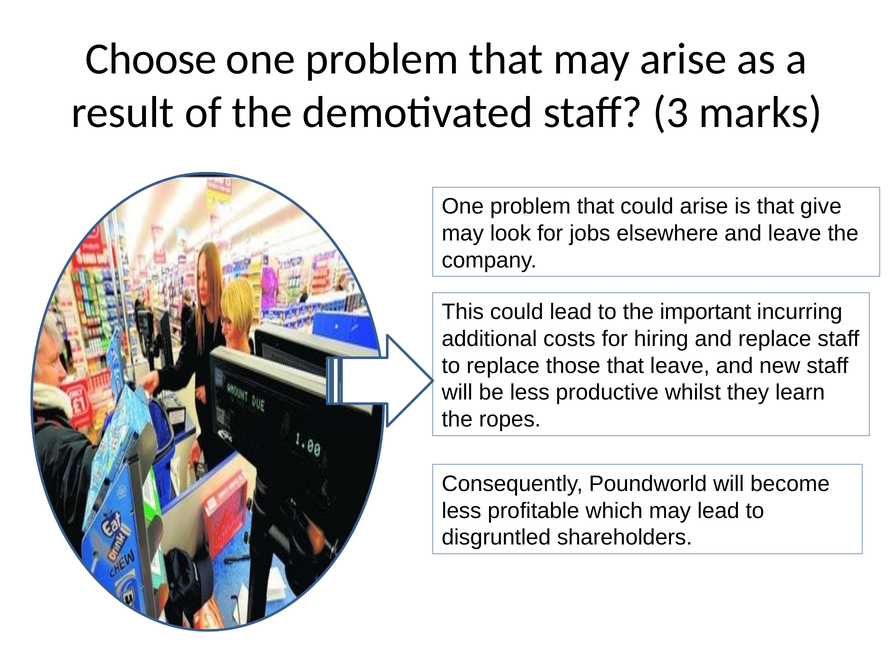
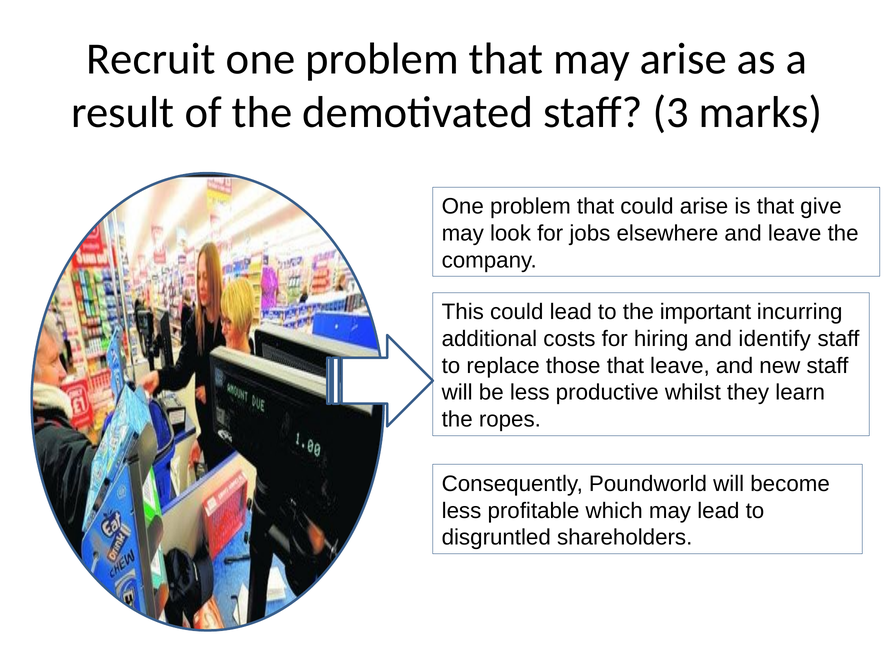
Choose: Choose -> Recruit (151, 59)
and replace: replace -> identify (775, 339)
